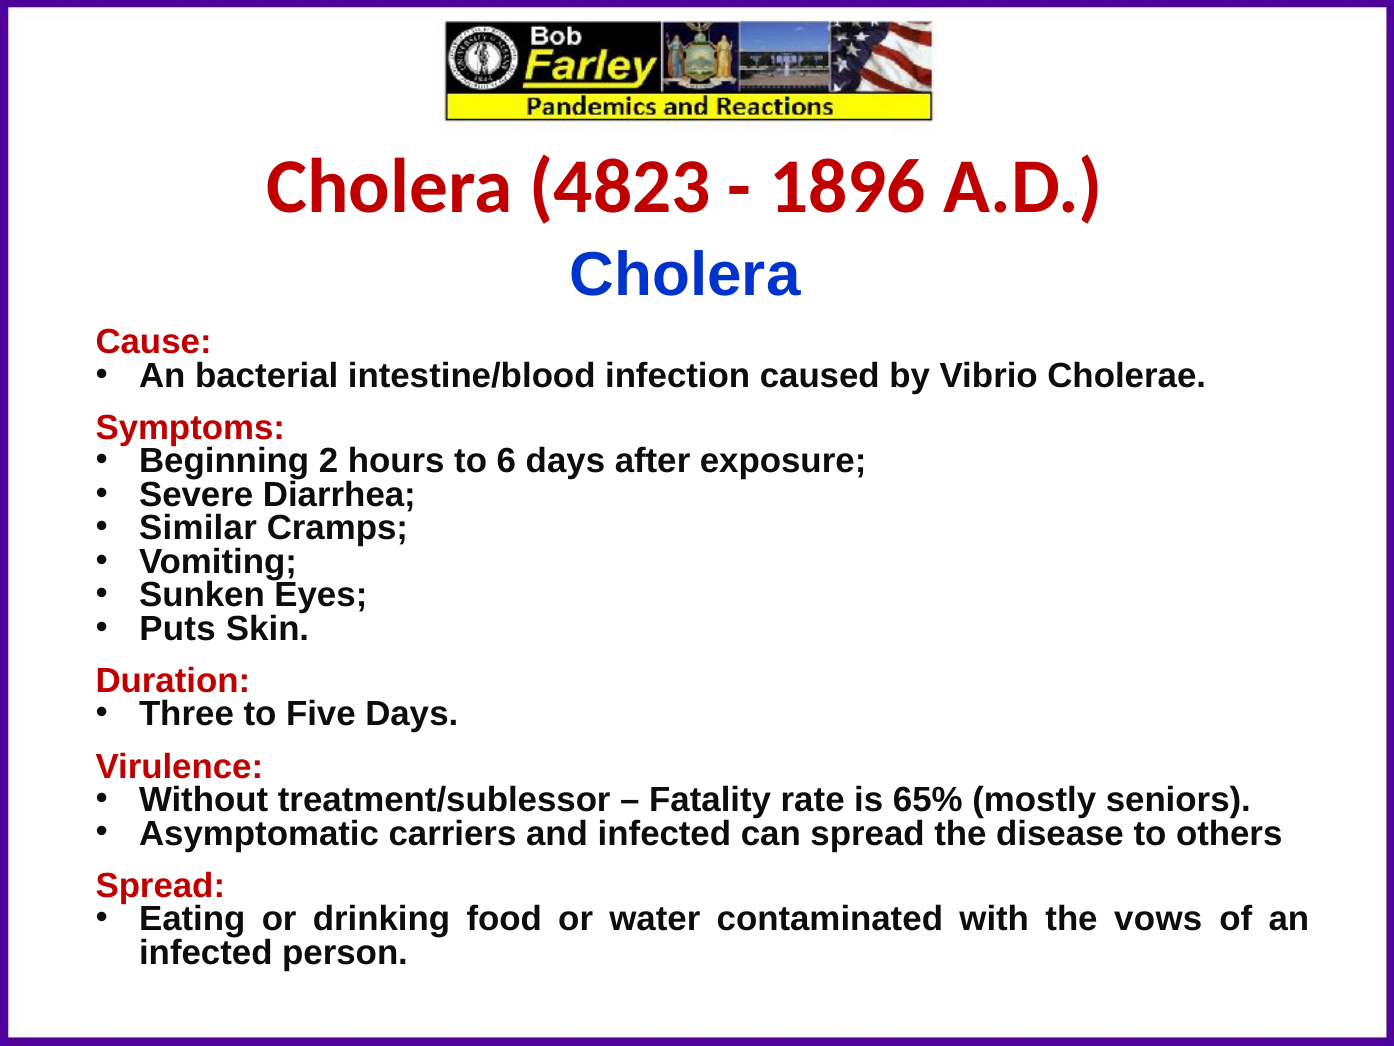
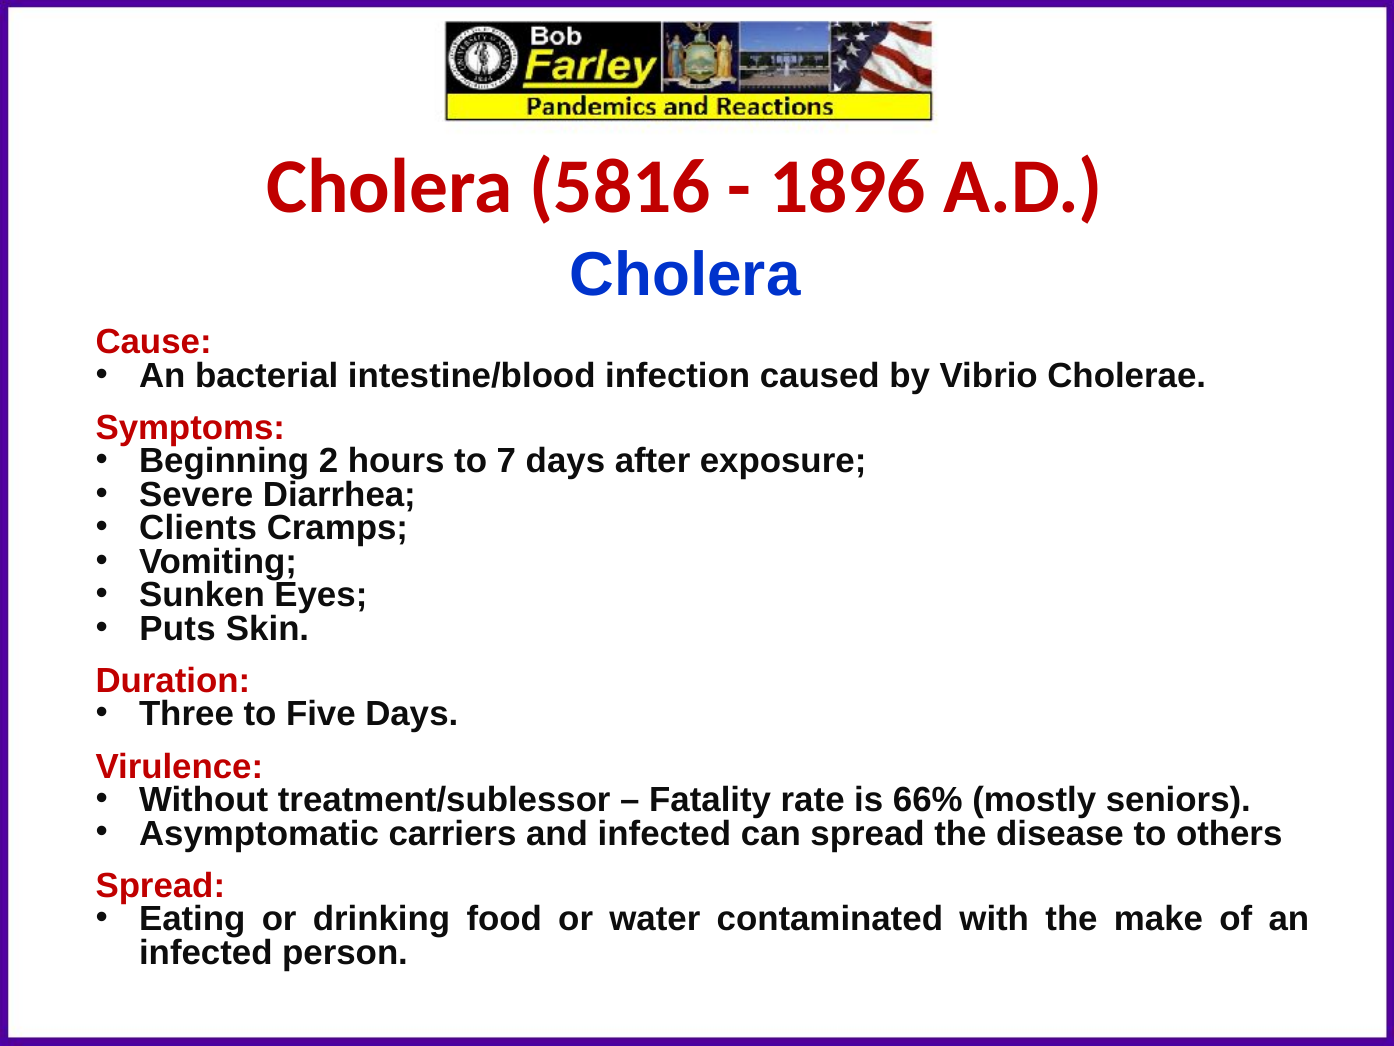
4823: 4823 -> 5816 (620, 186)
6: 6 -> 7 (506, 461)
Similar: Similar -> Clients (198, 528)
65%: 65% -> 66% (928, 800)
vows: vows -> make (1158, 919)
